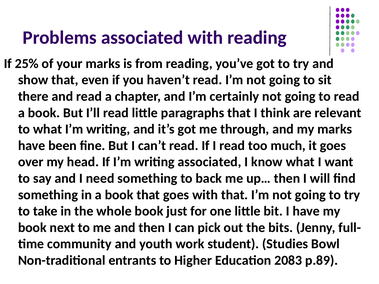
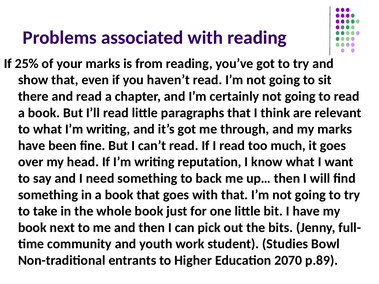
writing associated: associated -> reputation (210, 162)
2083: 2083 -> 2070 (288, 261)
